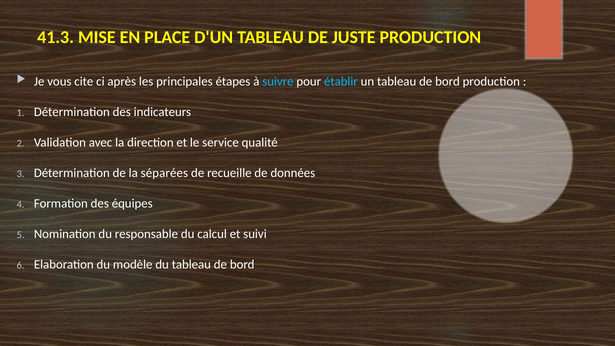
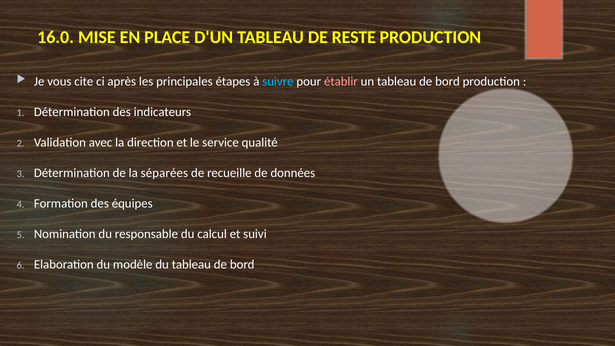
41.3: 41.3 -> 16.0 (56, 37)
JUSTE: JUSTE -> RESTE (354, 37)
établir colour: light blue -> pink (341, 81)
